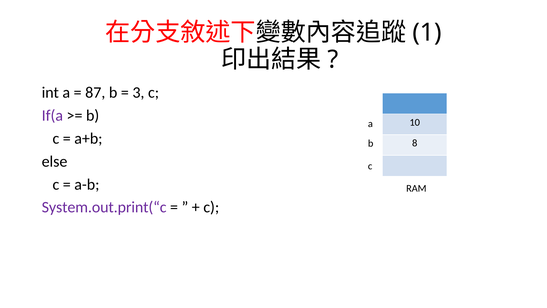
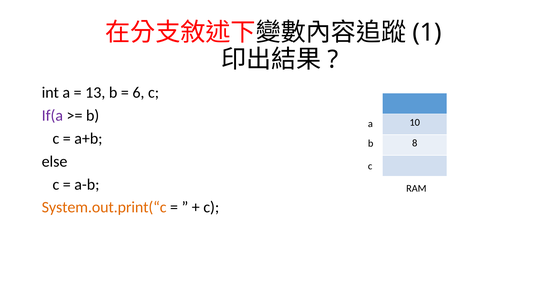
87: 87 -> 13 (95, 92)
3: 3 -> 6 (138, 92)
System.out.print(“c colour: purple -> orange (104, 207)
